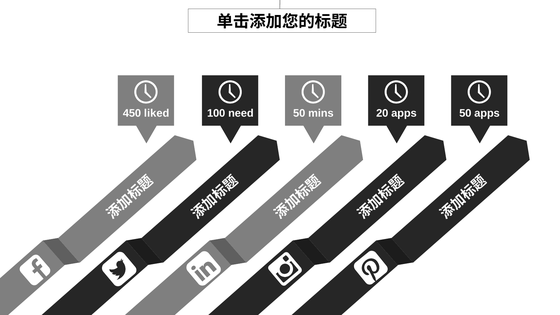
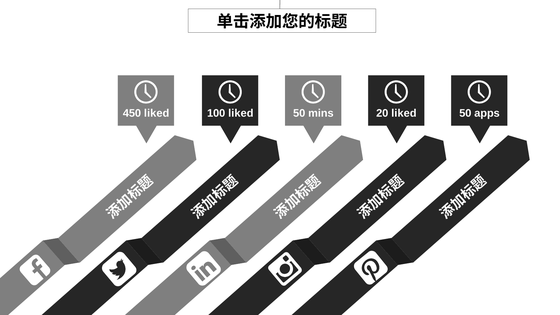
100 need: need -> liked (241, 113)
20 apps: apps -> liked (404, 113)
